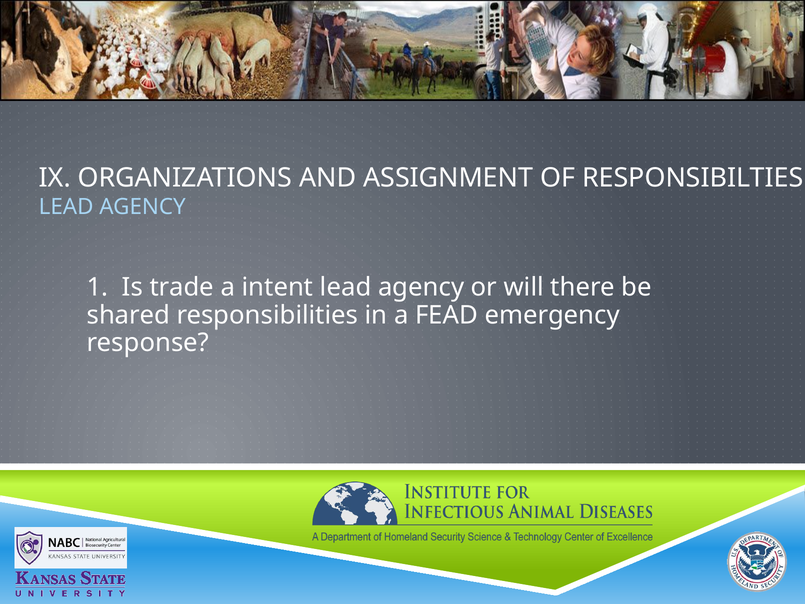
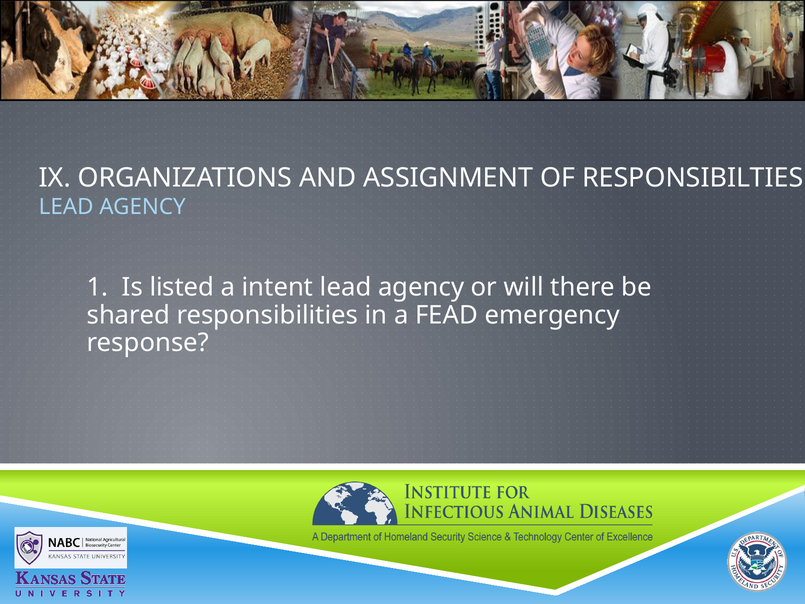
trade: trade -> listed (182, 287)
